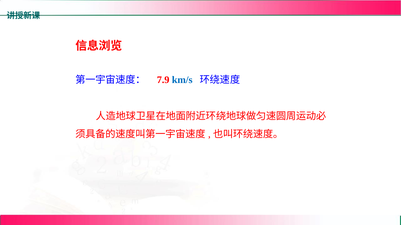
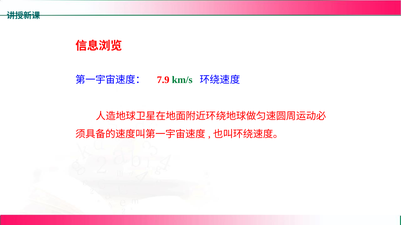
km/s colour: blue -> green (182, 80)
